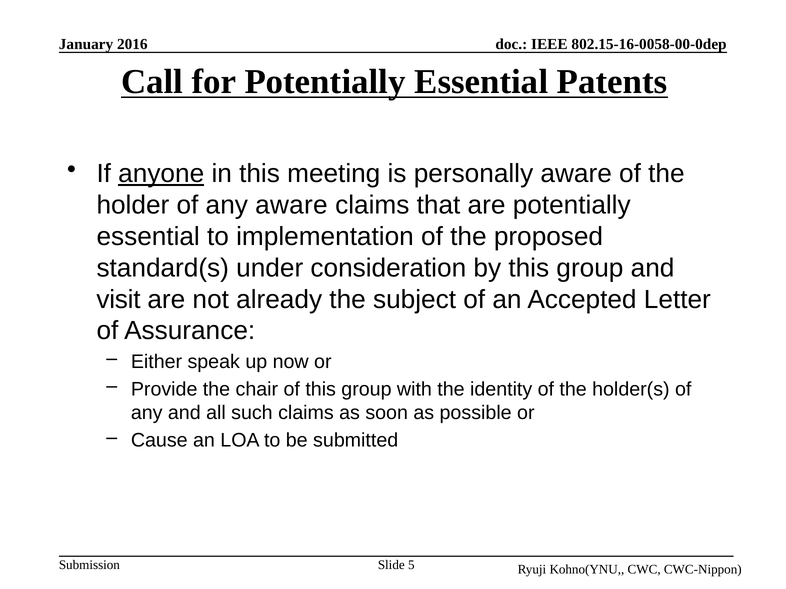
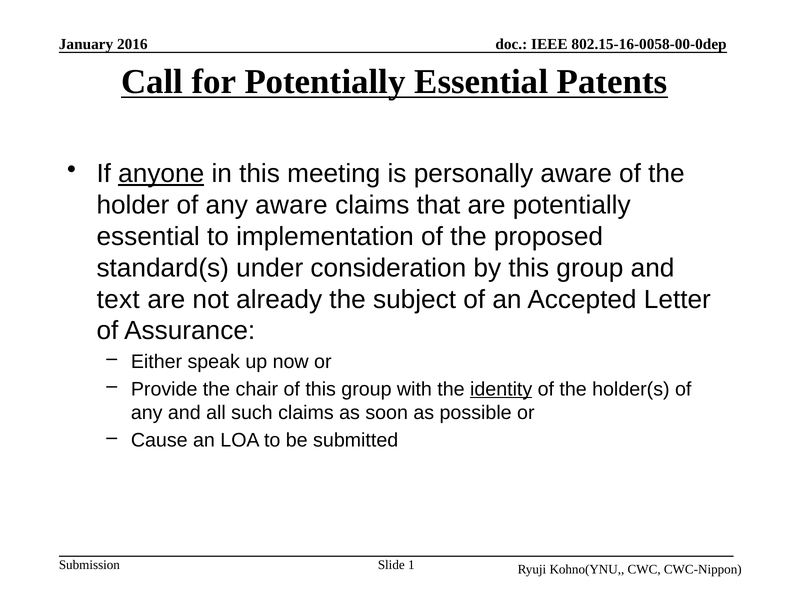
visit: visit -> text (118, 300)
identity underline: none -> present (501, 390)
5: 5 -> 1 (411, 565)
